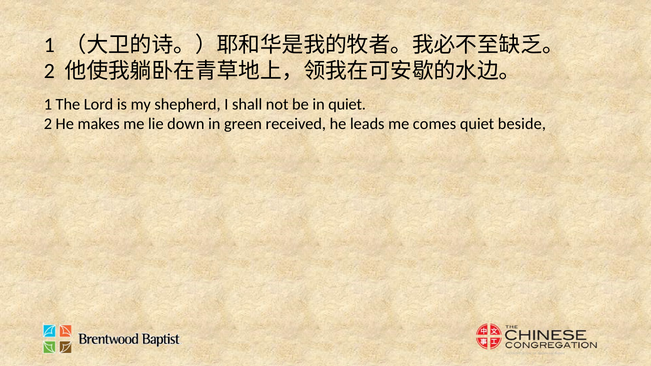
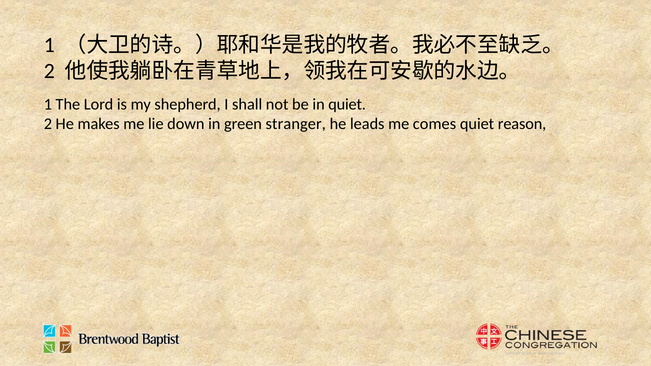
received: received -> stranger (296, 124)
beside: beside -> reason (522, 124)
